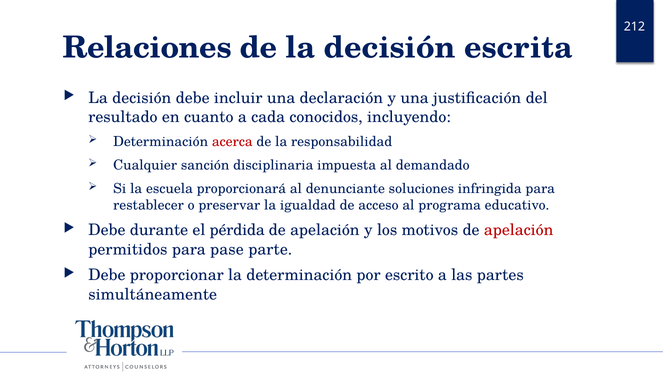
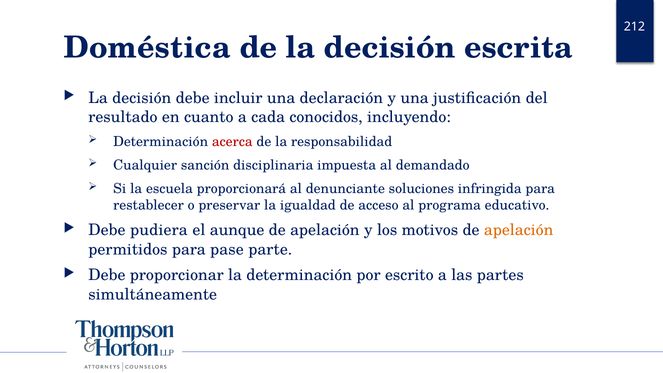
Relaciones: Relaciones -> Doméstica (147, 47)
durante: durante -> pudiera (159, 230)
pérdida: pérdida -> aunque (237, 230)
apelación colour: red -> orange (519, 230)
